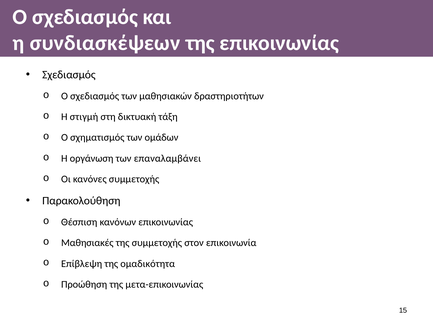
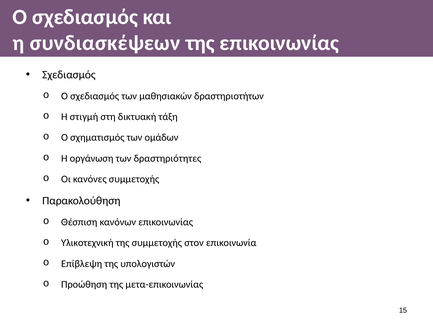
επαναλαμβάνει: επαναλαμβάνει -> δραστηριότητες (167, 158)
Μαθησιακές: Μαθησιακές -> Υλικοτεχνική (87, 243)
ομαδικότητα: ομαδικότητα -> υπολογιστών (148, 263)
